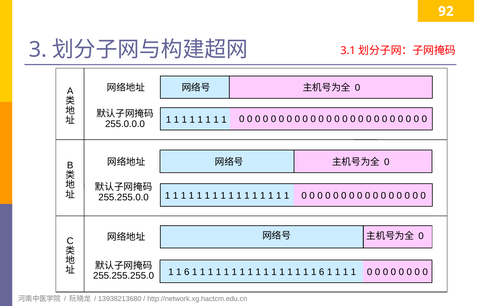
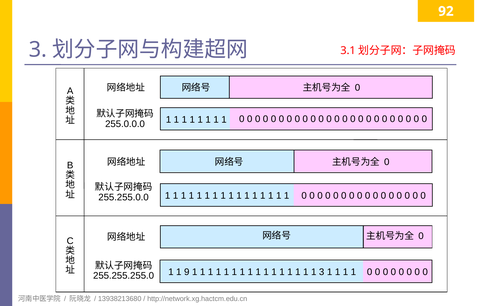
6: 6 -> 9 (187, 272)
1 1 1 6: 6 -> 3 (322, 272)
